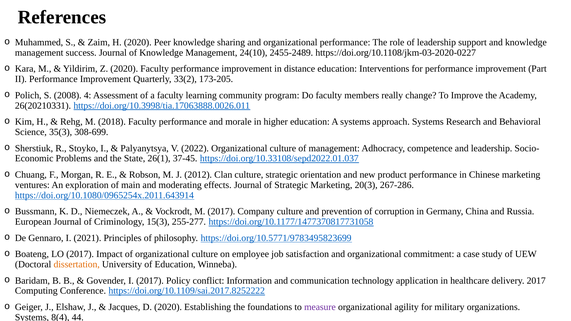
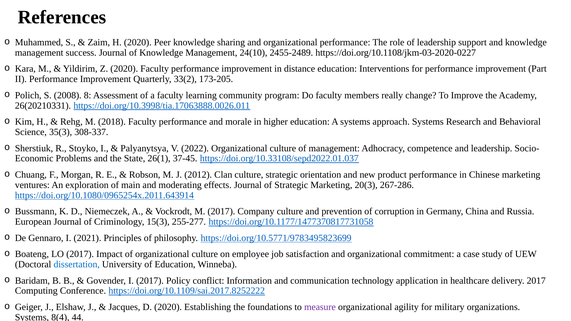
4: 4 -> 8 (88, 95)
308-699: 308-699 -> 308-337 (91, 132)
dissertation colour: orange -> blue (77, 265)
